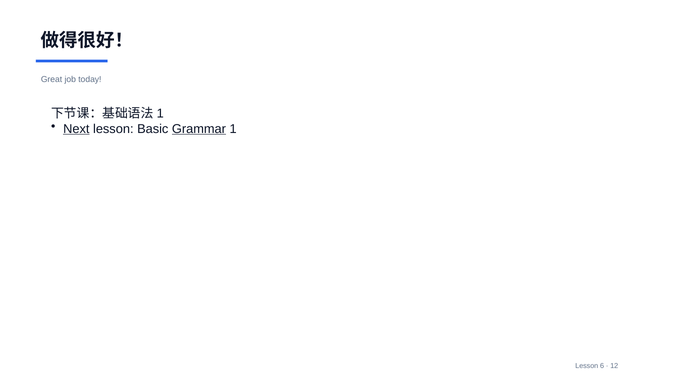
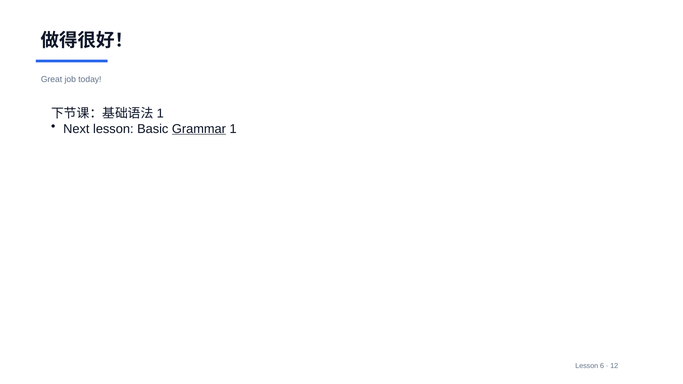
Next underline: present -> none (76, 129)
